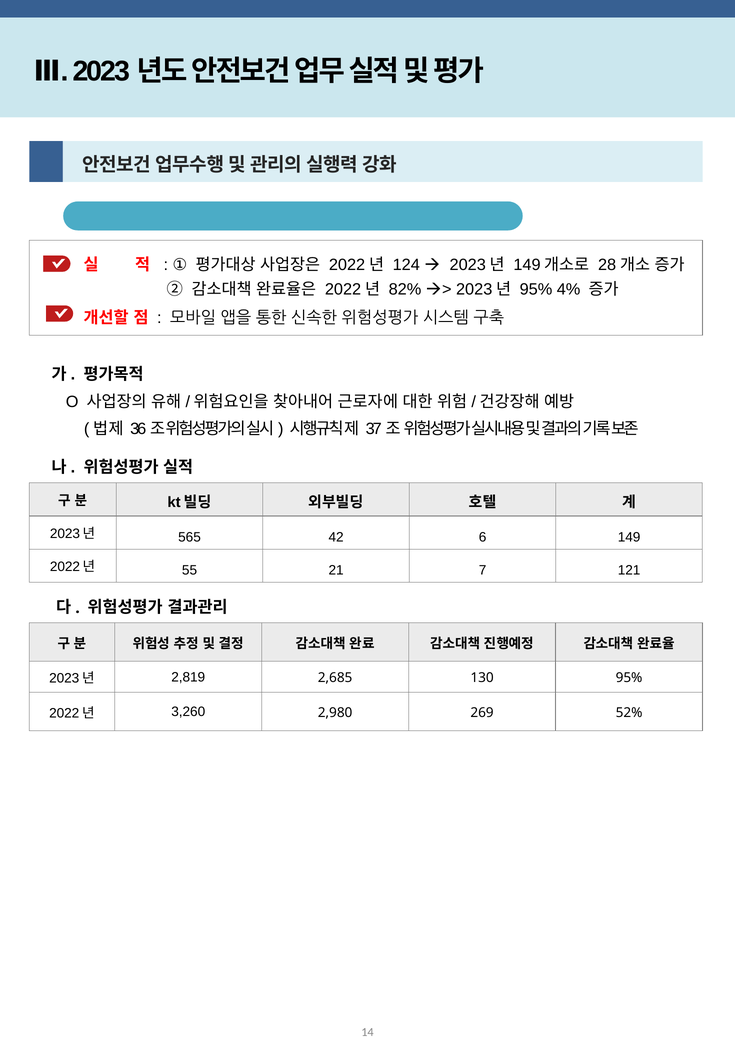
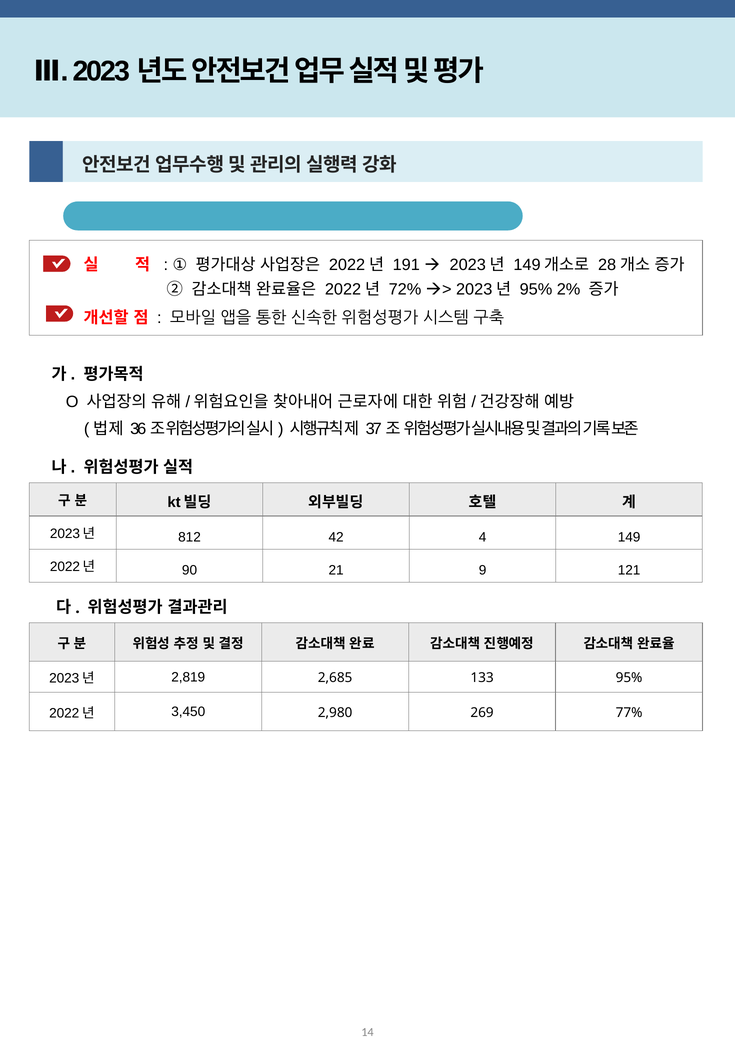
124: 124 -> 191 (406, 265)
82%: 82% -> 72% (405, 289)
4%: 4% -> 2% (569, 289)
565: 565 -> 812 (190, 538)
6: 6 -> 4 (483, 538)
55: 55 -> 90 (190, 571)
7: 7 -> 9 (483, 571)
130: 130 -> 133 (482, 678)
3,260: 3,260 -> 3,450 (188, 712)
52%: 52% -> 77% (629, 713)
